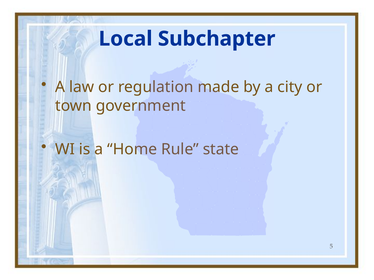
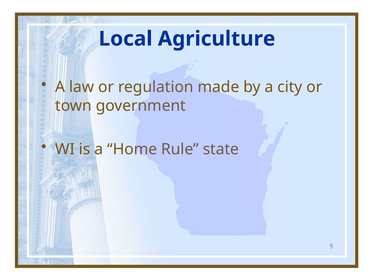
Subchapter: Subchapter -> Agriculture (217, 39)
